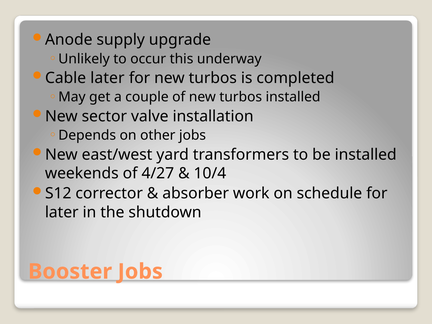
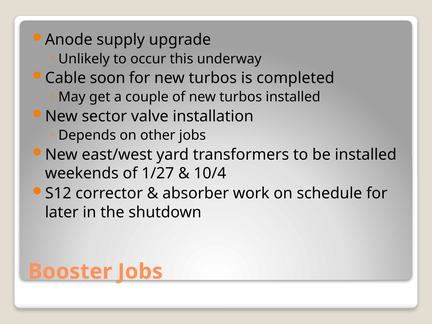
Cable later: later -> soon (108, 78)
4/27: 4/27 -> 1/27 (158, 173)
